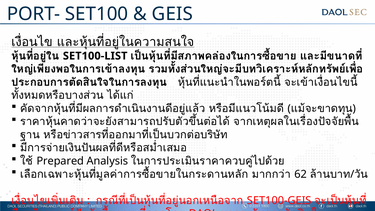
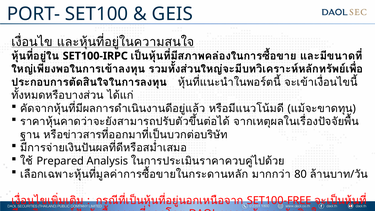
SET100-LIST: SET100-LIST -> SET100-IRPC (95, 56)
62: 62 -> 80 (301, 174)
SET100-GEIS: SET100-GEIS -> SET100-FREE (279, 200)
